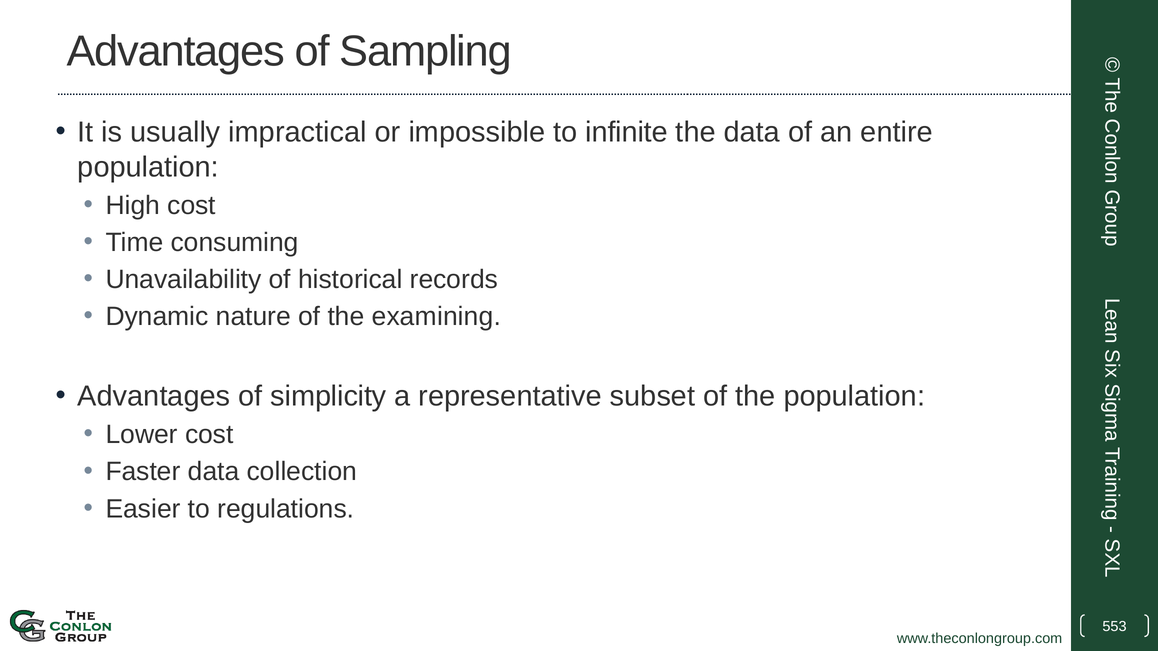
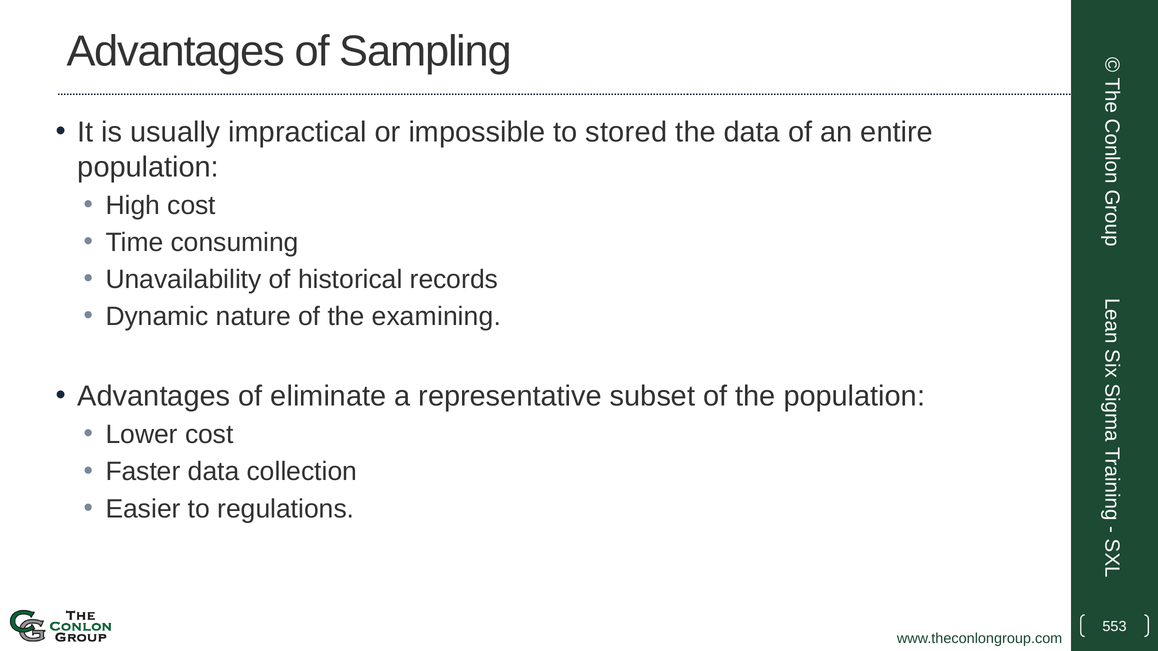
infinite: infinite -> stored (626, 132)
simplicity: simplicity -> eliminate (328, 396)
